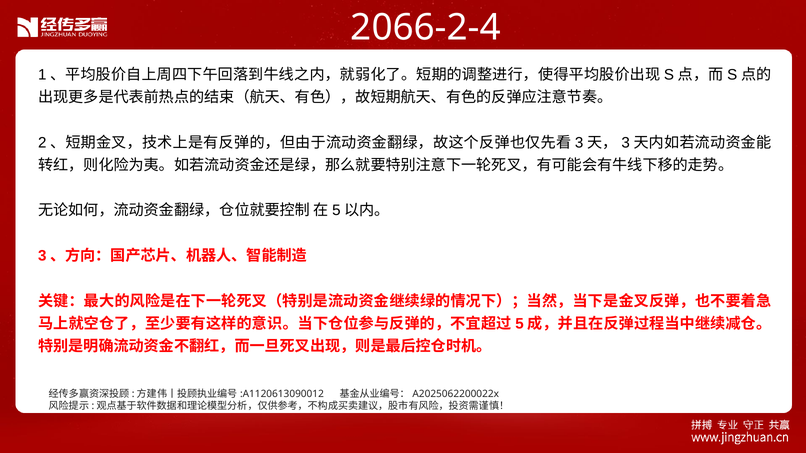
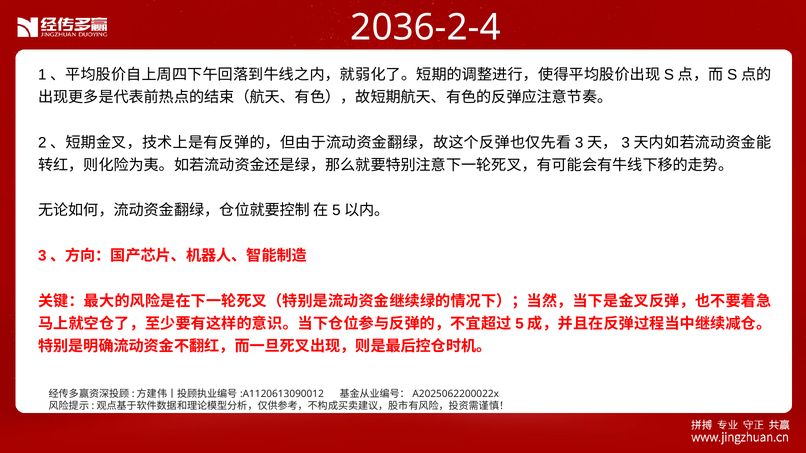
2066-2-4: 2066-2-4 -> 2036-2-4 (426, 28)
